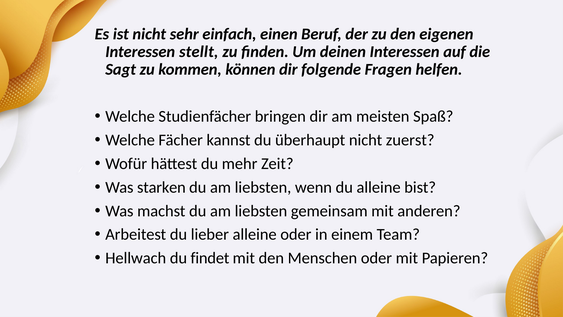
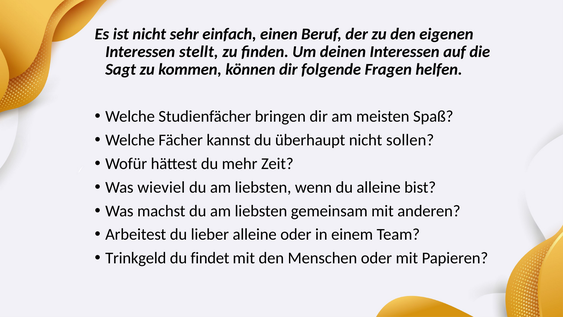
zuerst: zuerst -> sollen (410, 140)
starken: starken -> wieviel (161, 187)
Hellwach: Hellwach -> Trinkgeld (136, 258)
